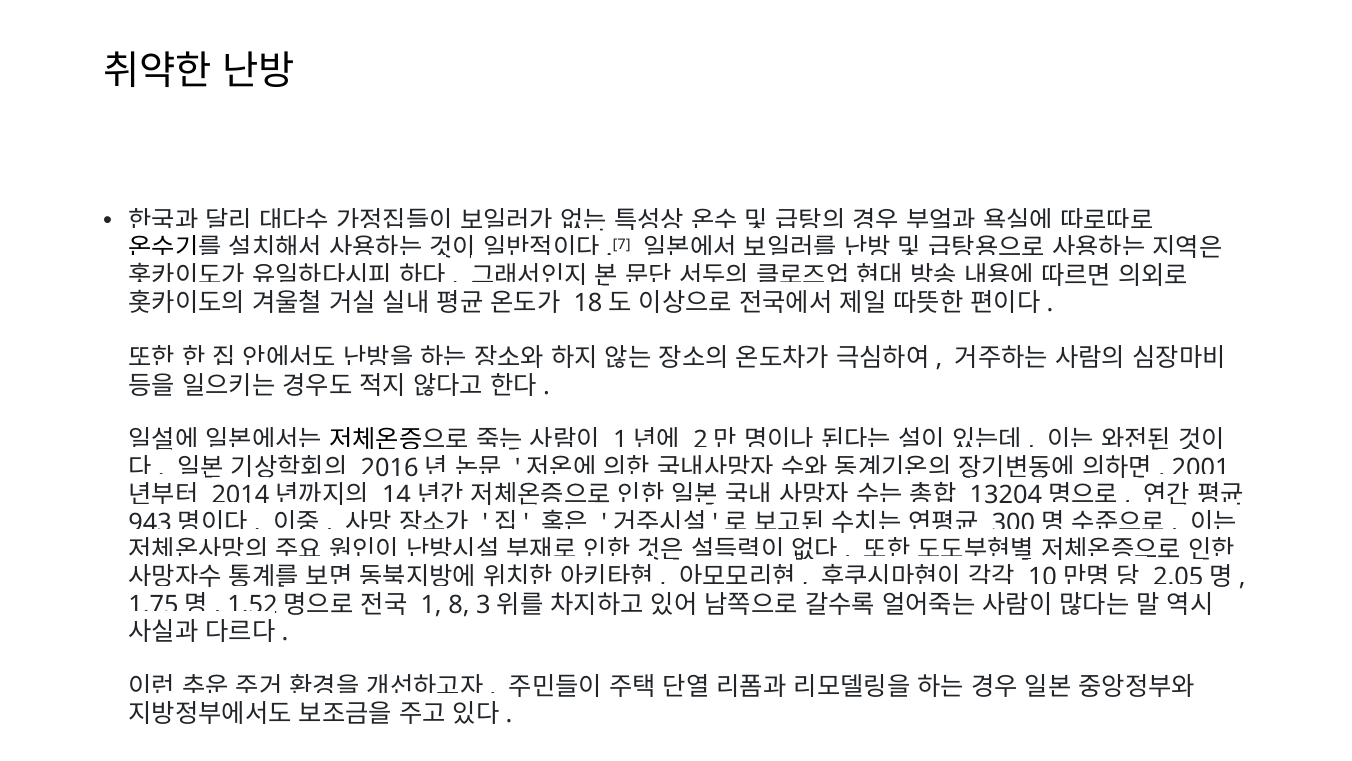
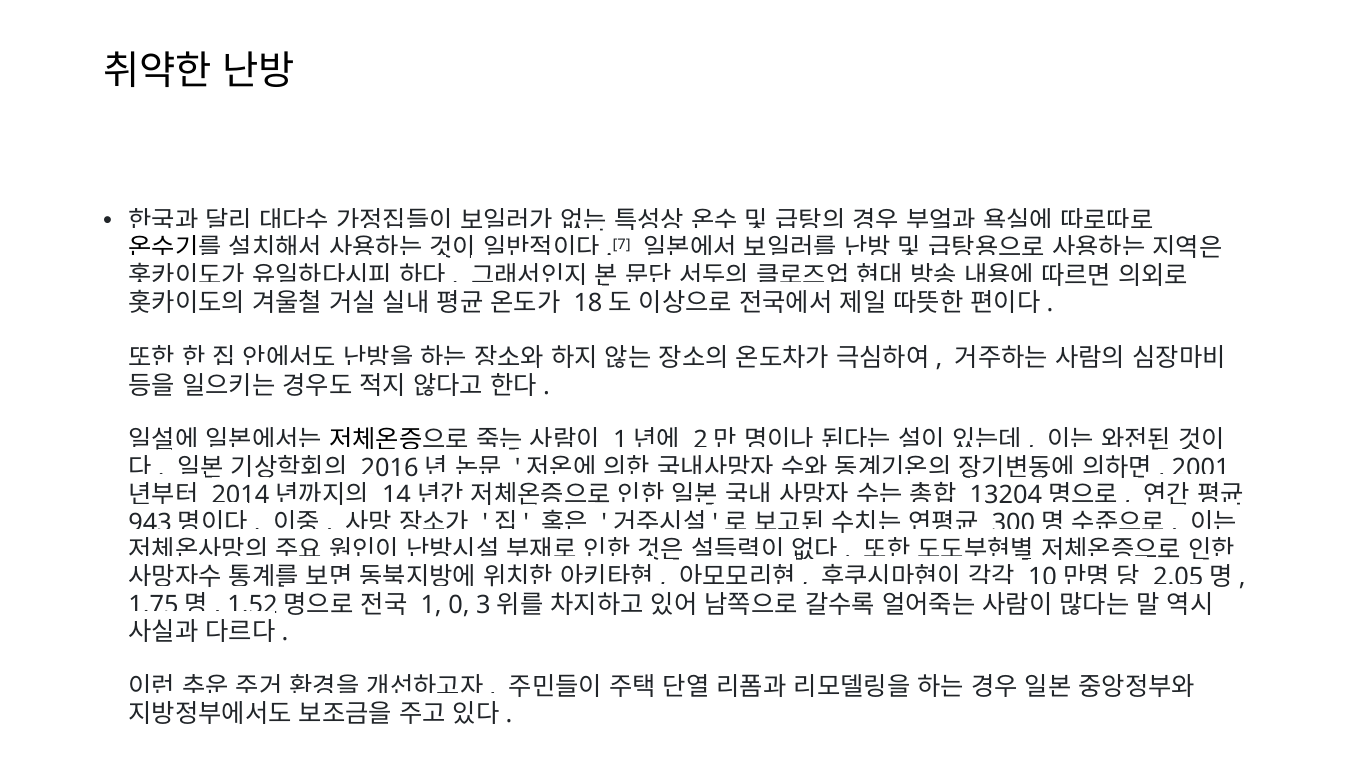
8: 8 -> 0 (459, 604)
